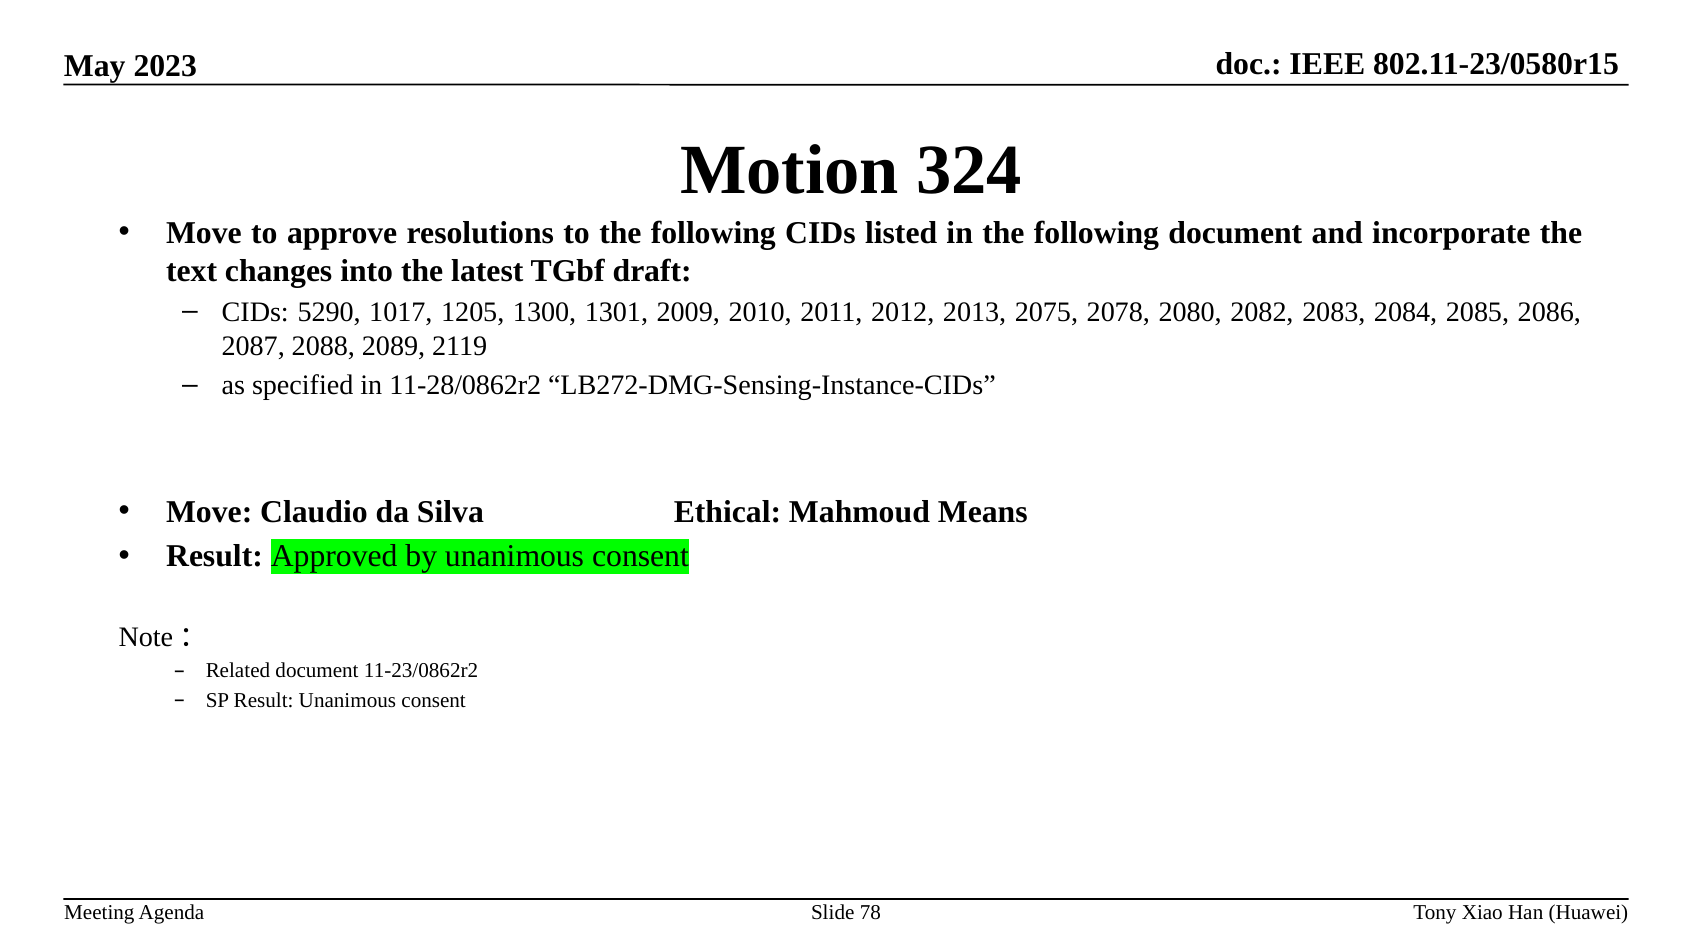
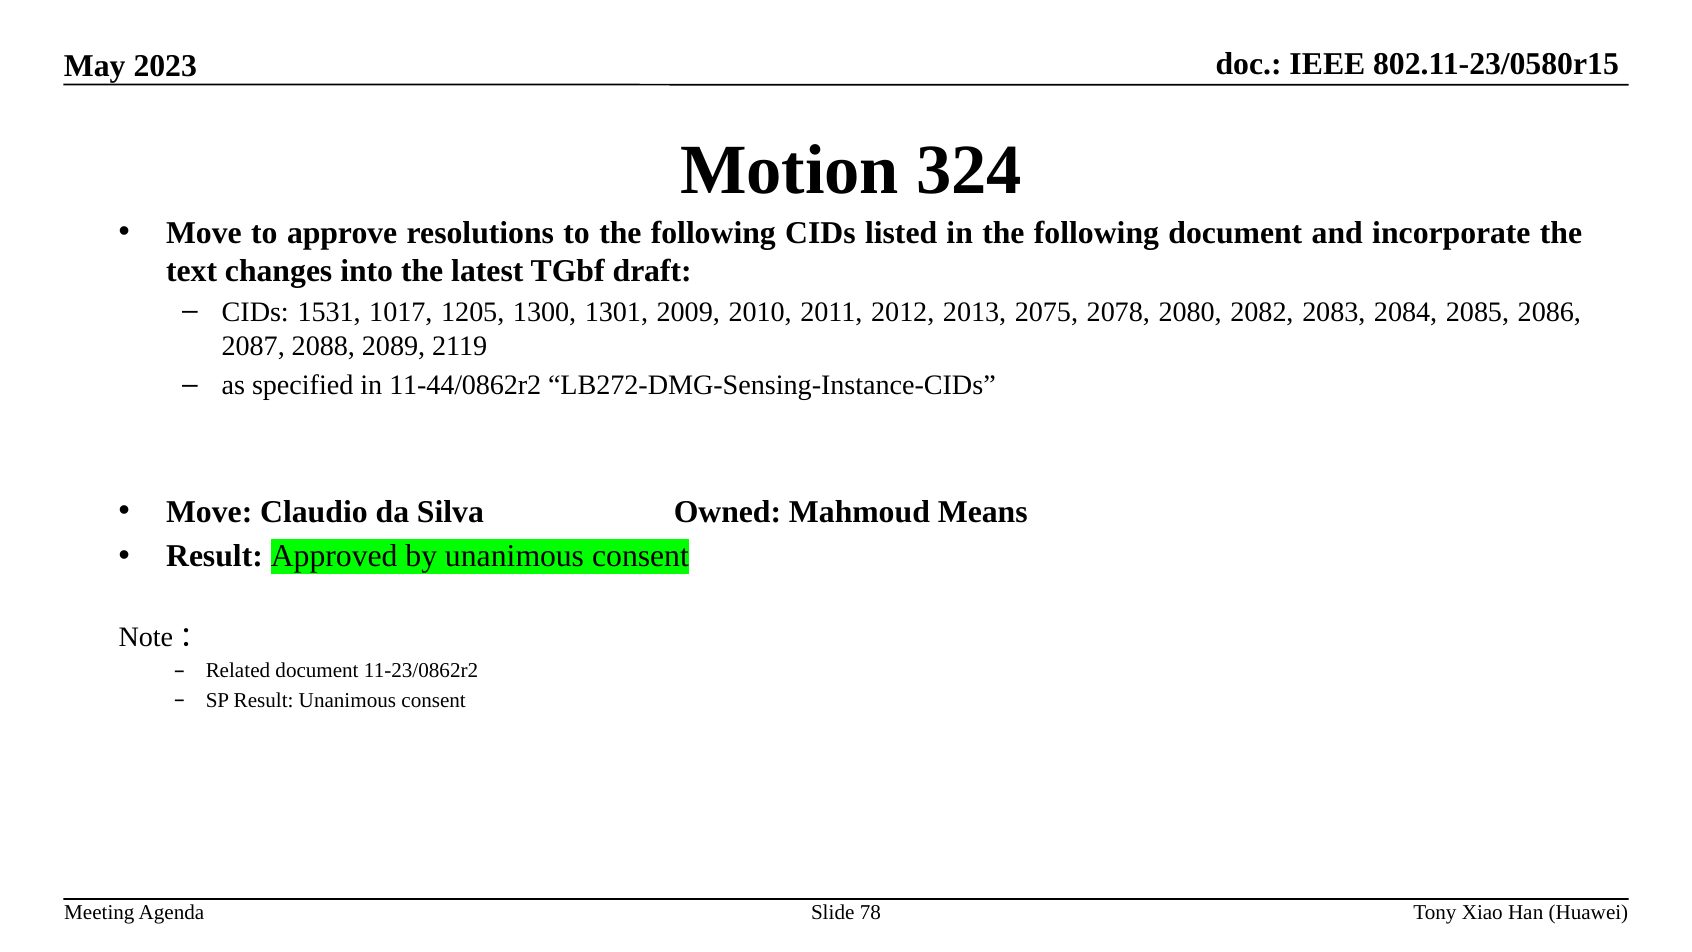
5290: 5290 -> 1531 (329, 312)
11-28/0862r2: 11-28/0862r2 -> 11-44/0862r2 (465, 385)
Ethical: Ethical -> Owned (727, 512)
